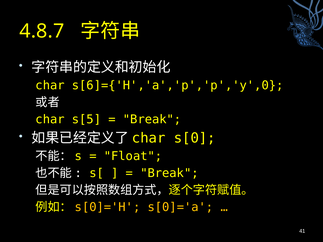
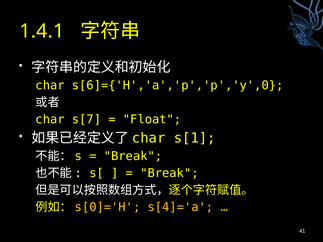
4.8.7: 4.8.7 -> 1.4.1 (42, 31)
s[5: s[5 -> s[7 (87, 120)
Break: Break -> Float (152, 120)
s[0: s[0 -> s[1 (195, 138)
Float: Float -> Break (133, 156)
s[0]='a: s[0]='a -> s[4]='a (180, 207)
